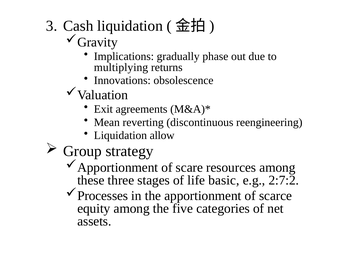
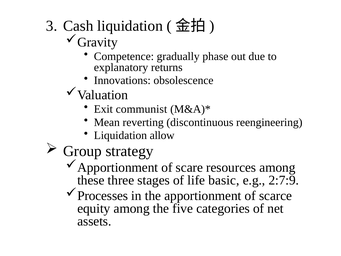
Implications: Implications -> Competence (124, 56)
multiplying: multiplying -> explanatory (121, 67)
agreements: agreements -> communist (141, 109)
2:7:2: 2:7:2 -> 2:7:9 (284, 180)
